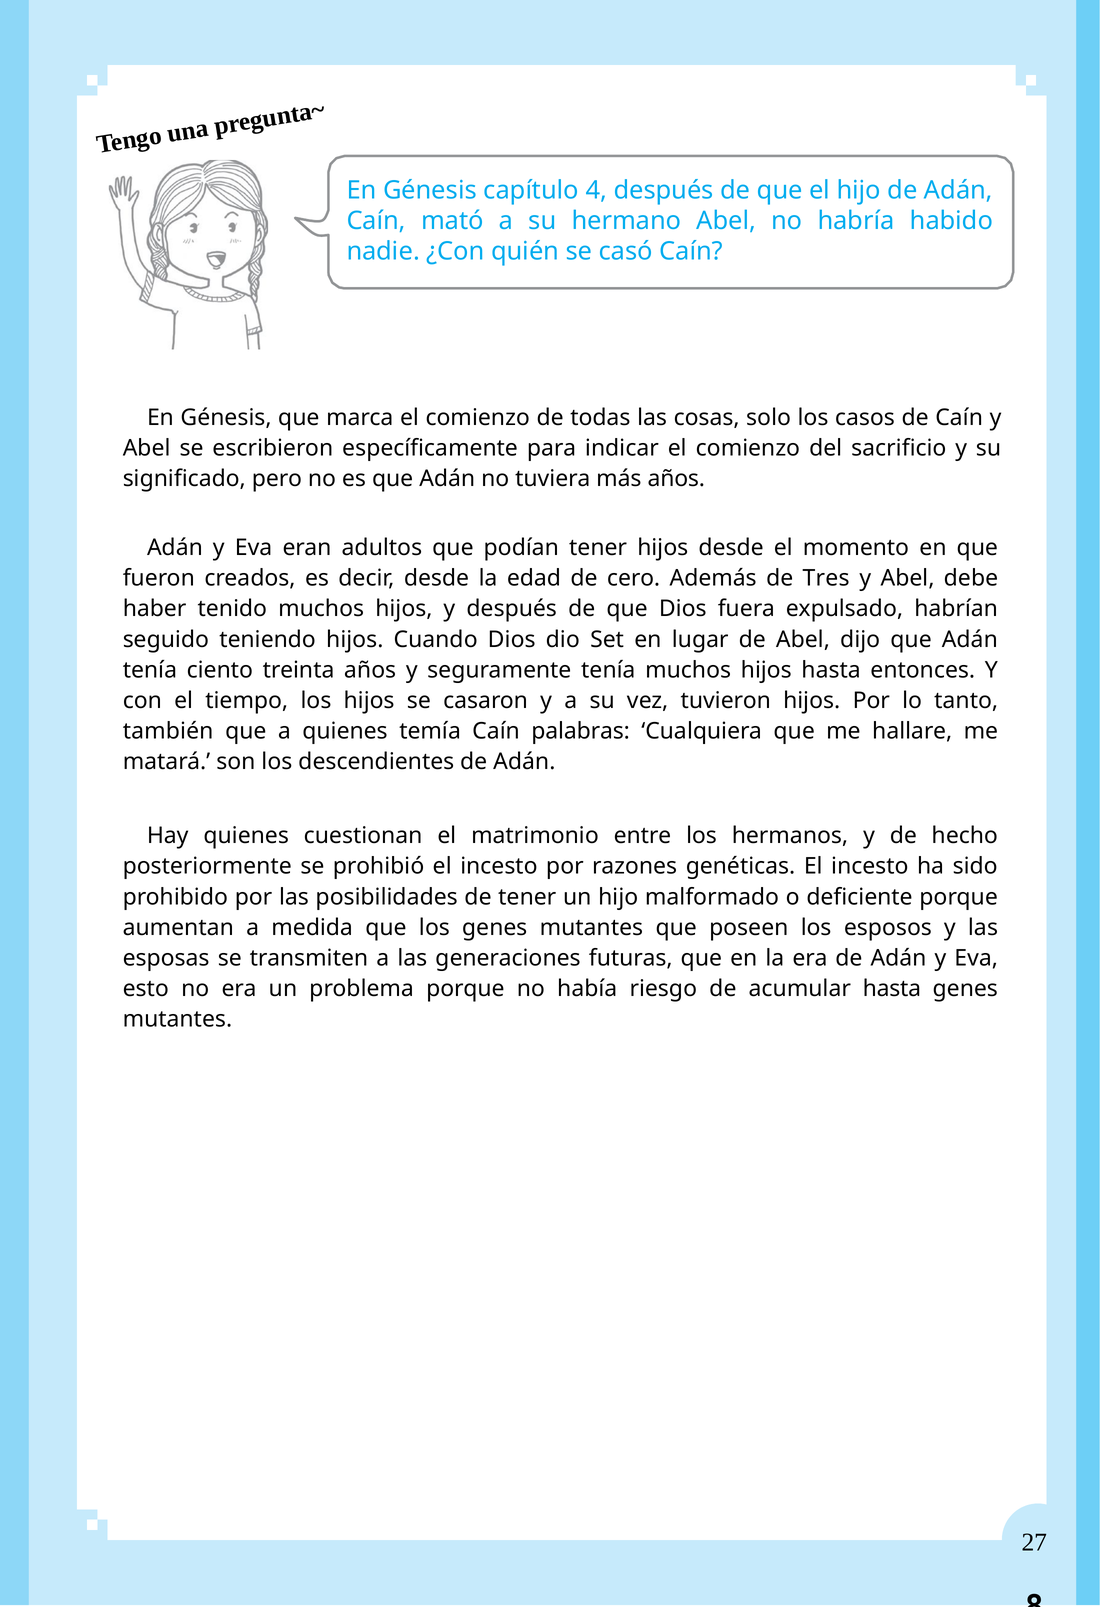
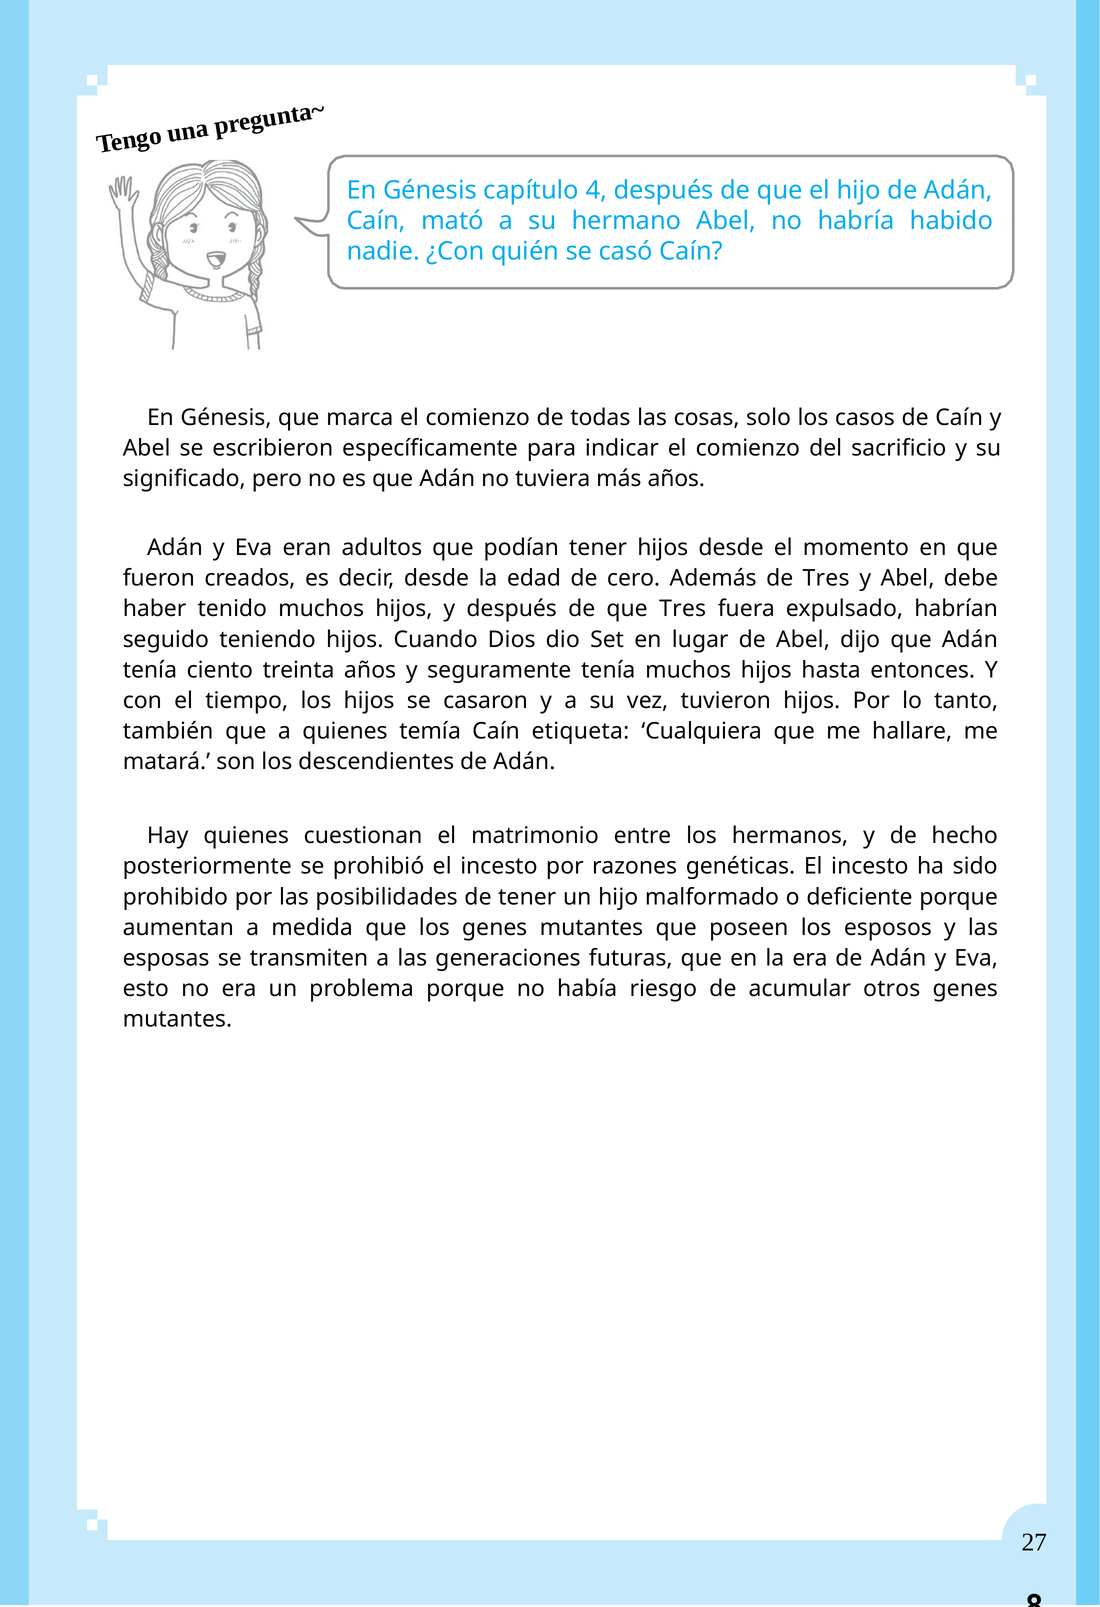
que Dios: Dios -> Tres (683, 609)
palabras: palabras -> etiqueta (580, 732)
acumular hasta: hasta -> otros (892, 989)
